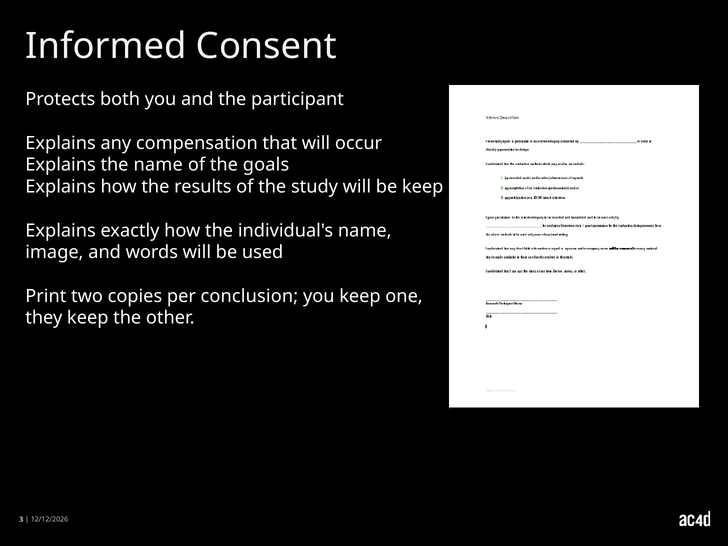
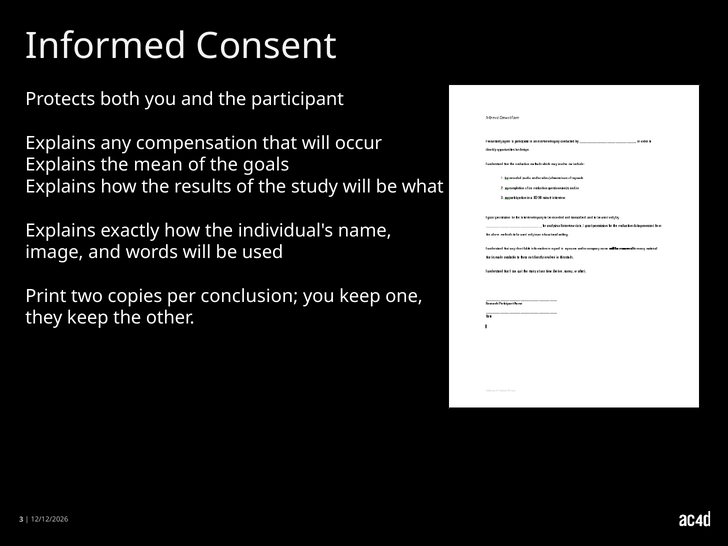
the name: name -> mean (158, 165)
be keep: keep -> what (423, 187)
